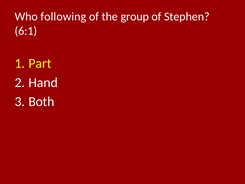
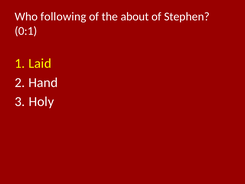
group: group -> about (135, 17)
6:1: 6:1 -> 0:1 (26, 31)
Part: Part -> Laid (40, 63)
Both: Both -> Holy (41, 101)
